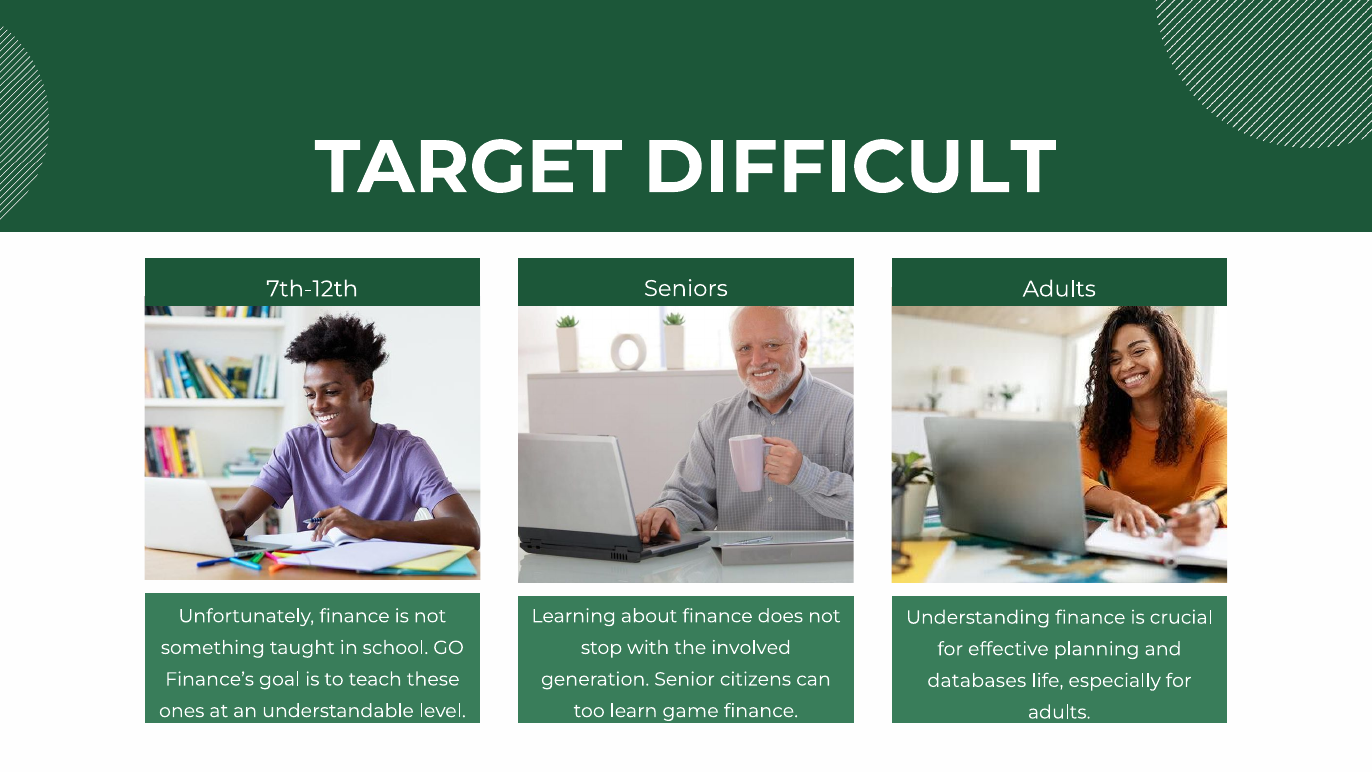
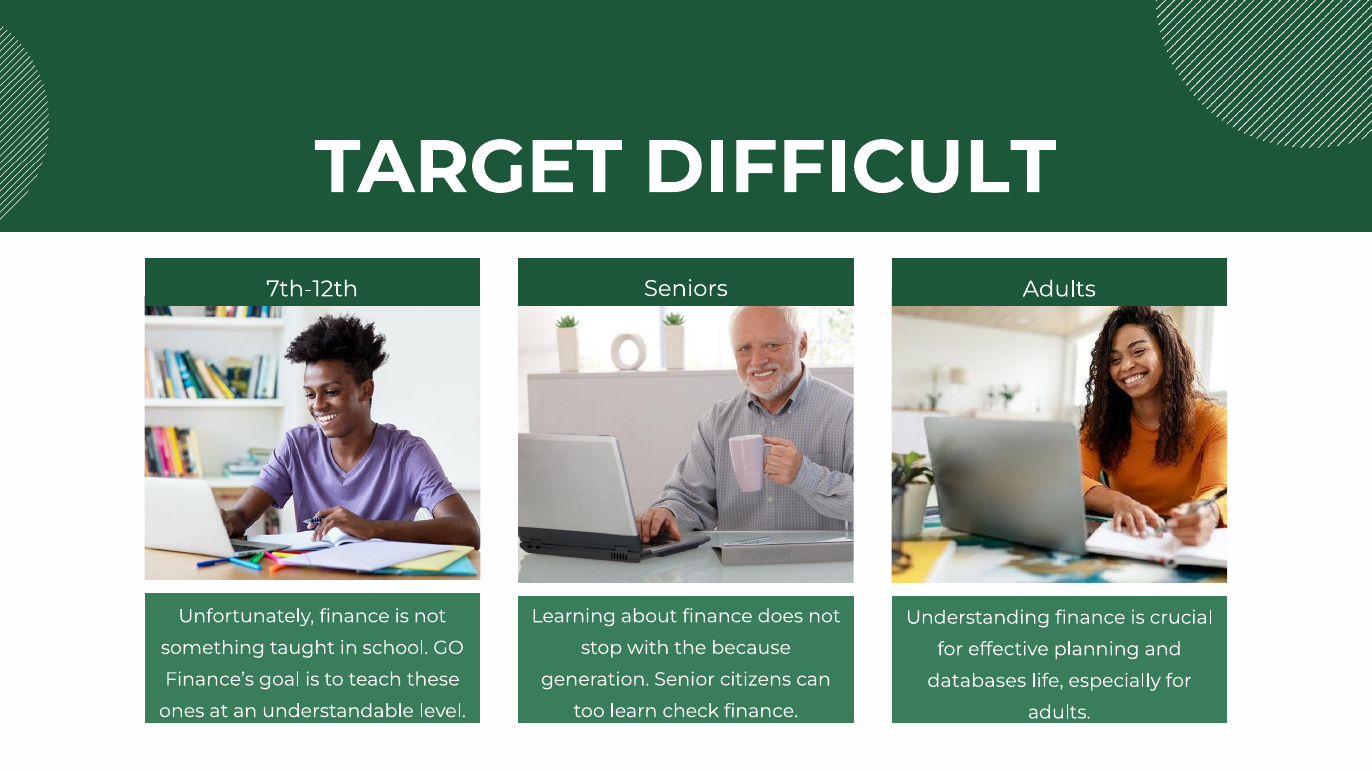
involved: involved -> because (751, 648)
game: game -> check (691, 711)
